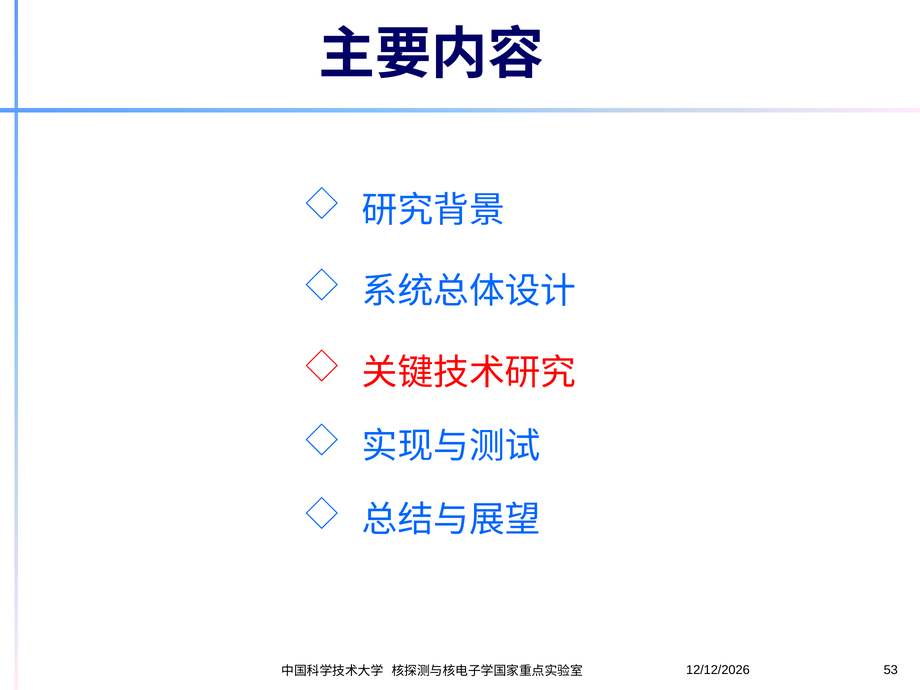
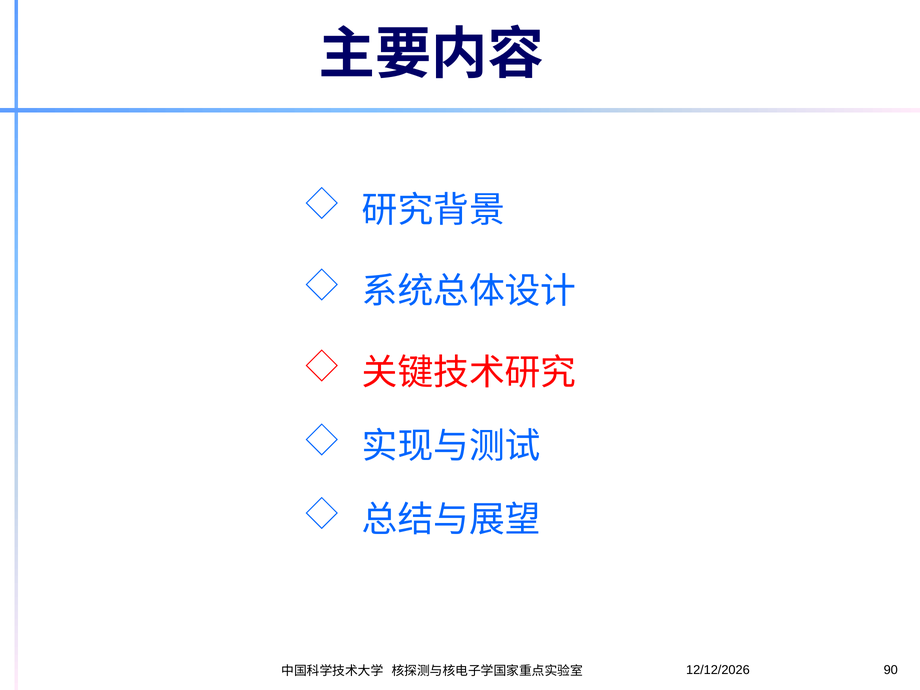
53: 53 -> 90 (891, 670)
